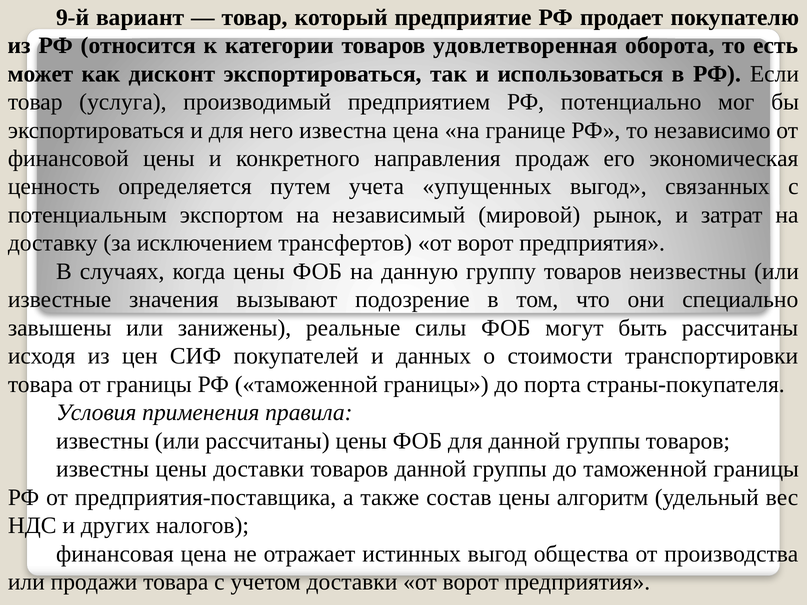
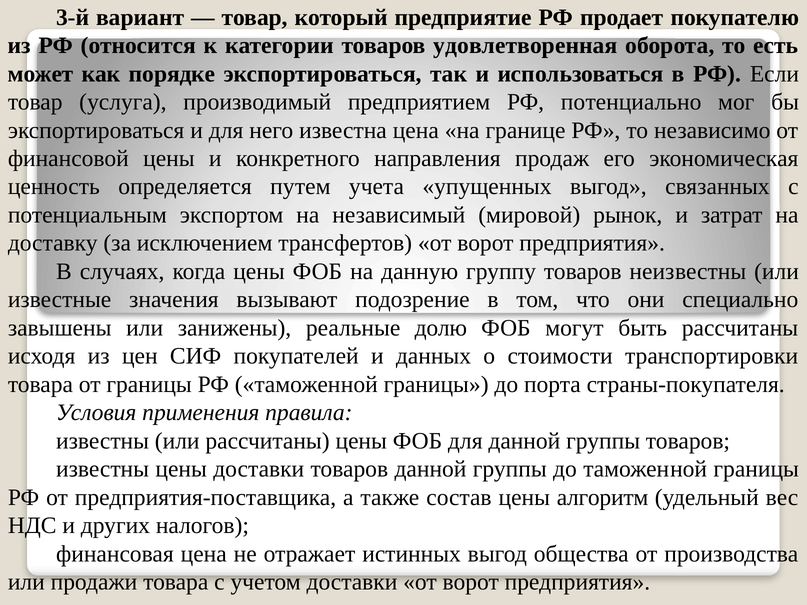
9-й: 9-й -> 3-й (73, 17)
дисконт: дисконт -> порядке (172, 74)
силы: силы -> долю (441, 328)
